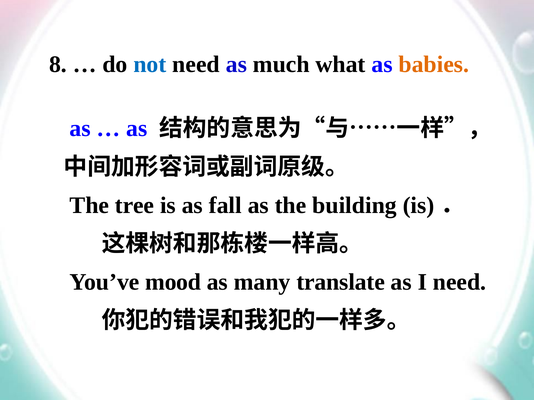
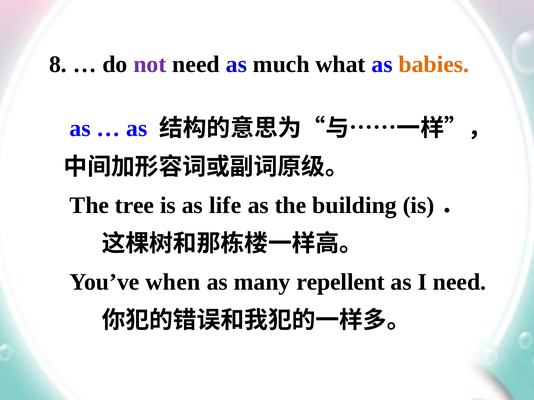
not colour: blue -> purple (150, 64)
fall: fall -> life (225, 206)
mood: mood -> when (173, 282)
translate: translate -> repellent (341, 282)
